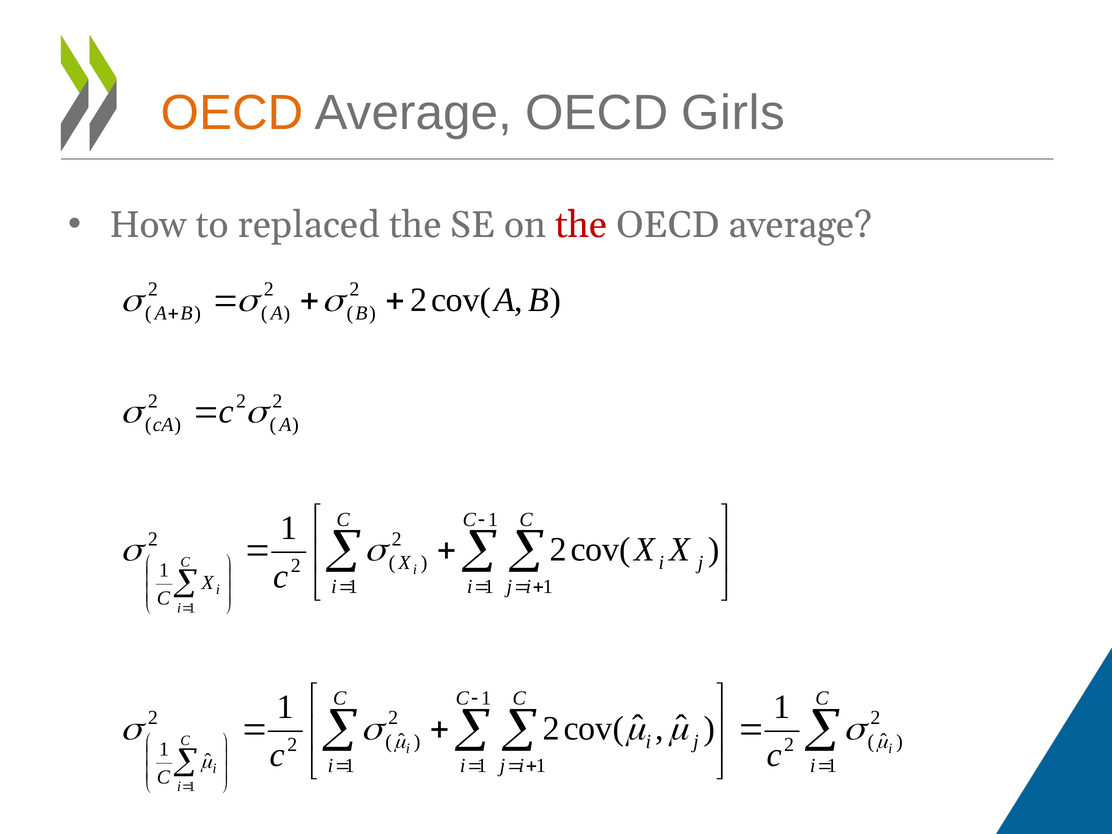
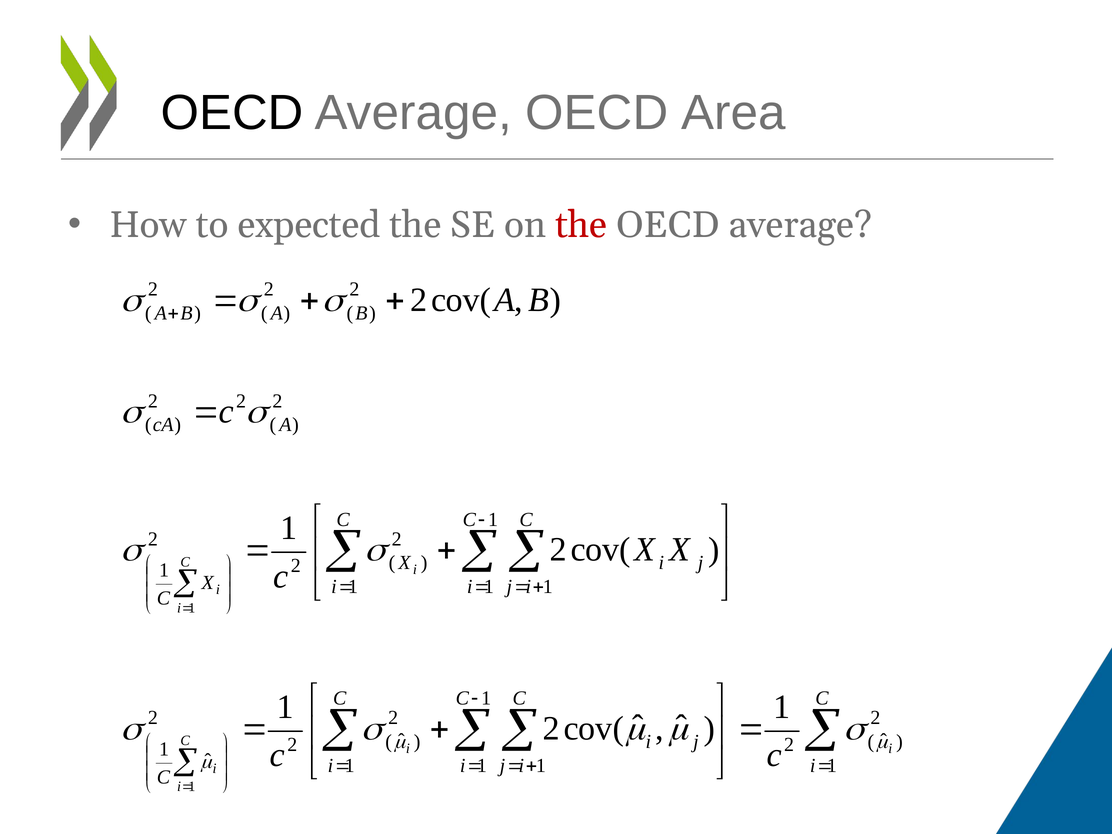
OECD colour: orange -> black (232, 113)
Girls: Girls -> Area (733, 113)
replaced: replaced -> expected (309, 225)
